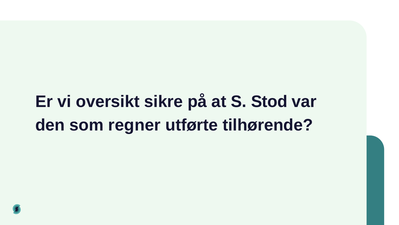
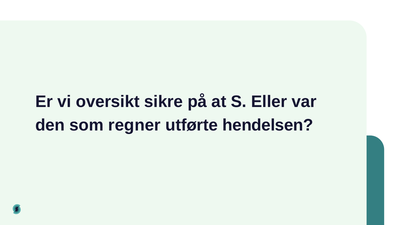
Stod: Stod -> Eller (269, 101)
tilhørende: tilhørende -> hendelsen (268, 125)
